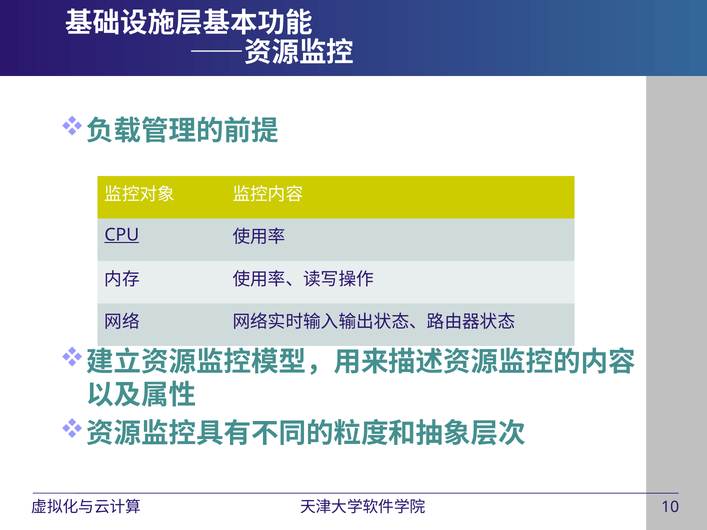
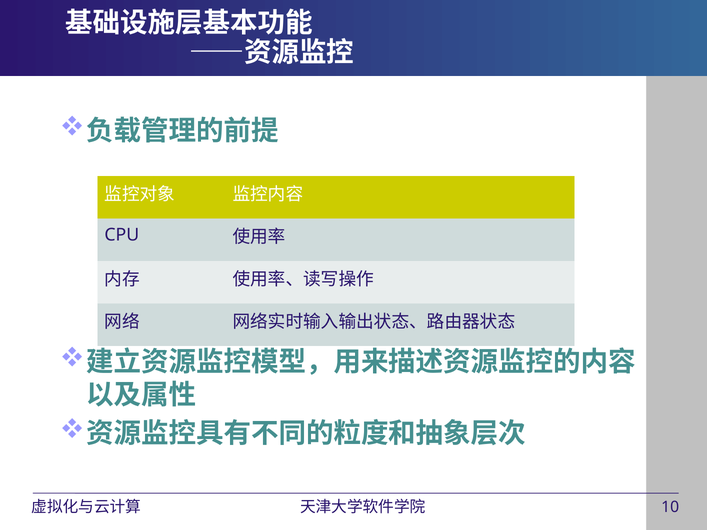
CPU underline: present -> none (122, 235)
